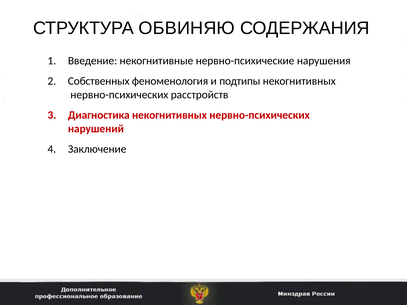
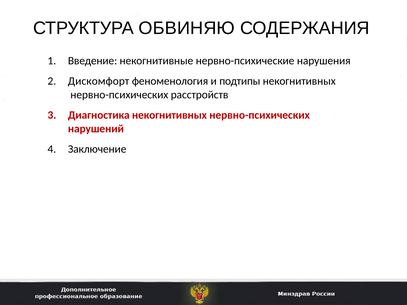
Собственных: Собственных -> Дискомфорт (99, 81)
